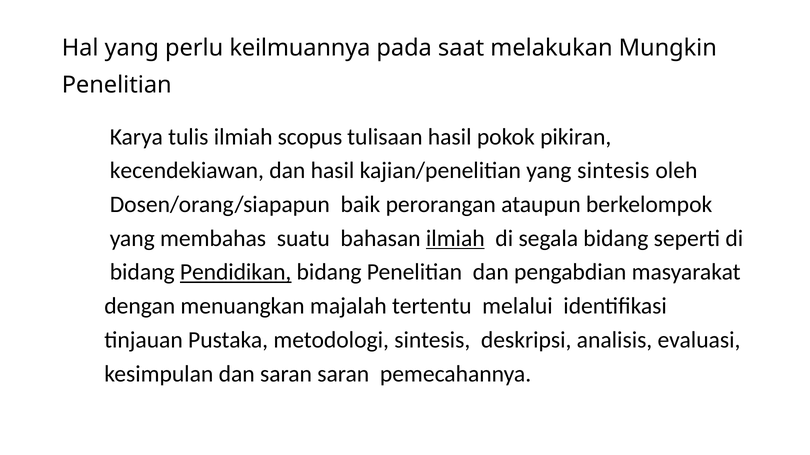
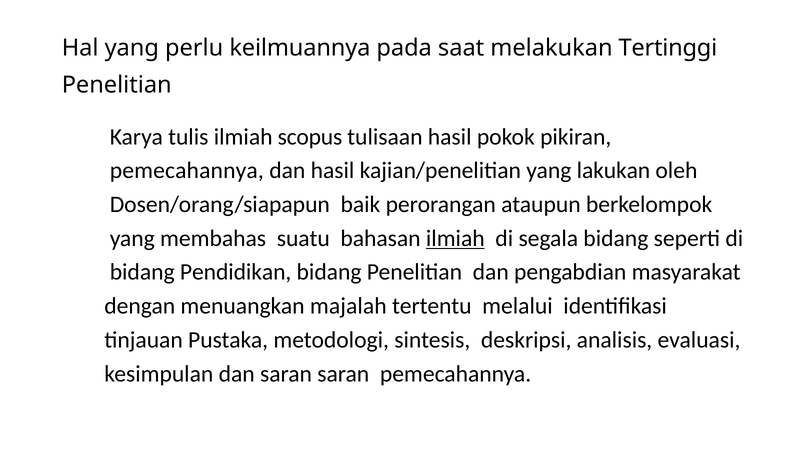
Mungkin: Mungkin -> Tertinggi (668, 48)
kecendekiawan: kecendekiawan -> pemecahannya (187, 171)
yang sintesis: sintesis -> lakukan (614, 171)
Pendidikan underline: present -> none (236, 273)
